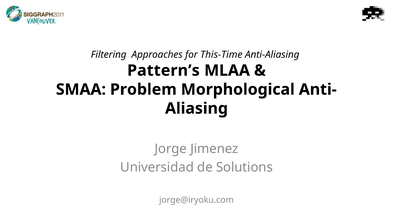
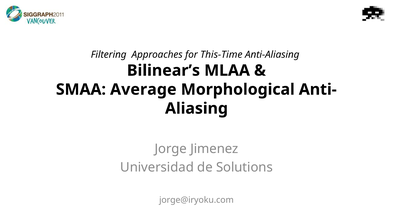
Pattern’s: Pattern’s -> Bilinear’s (163, 70)
Problem: Problem -> Average (143, 89)
